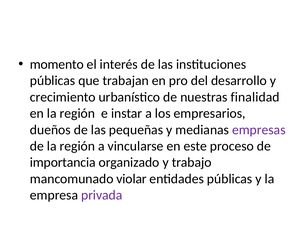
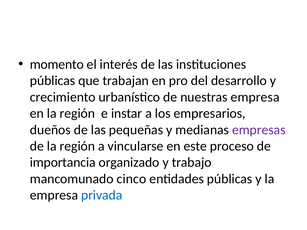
nuestras finalidad: finalidad -> empresa (255, 97)
violar: violar -> cinco (131, 179)
privada colour: purple -> blue (102, 195)
